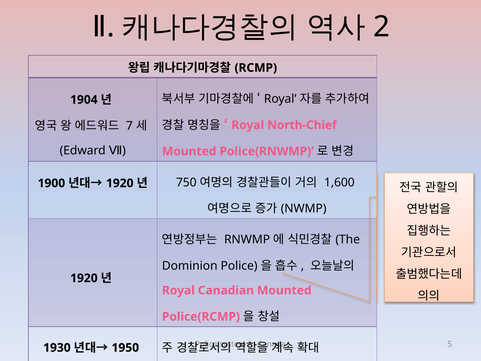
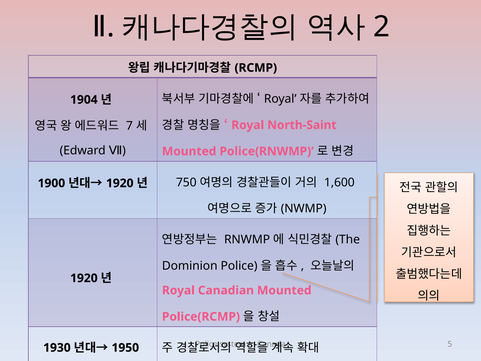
North-Chief: North-Chief -> North-Saint (302, 125)
